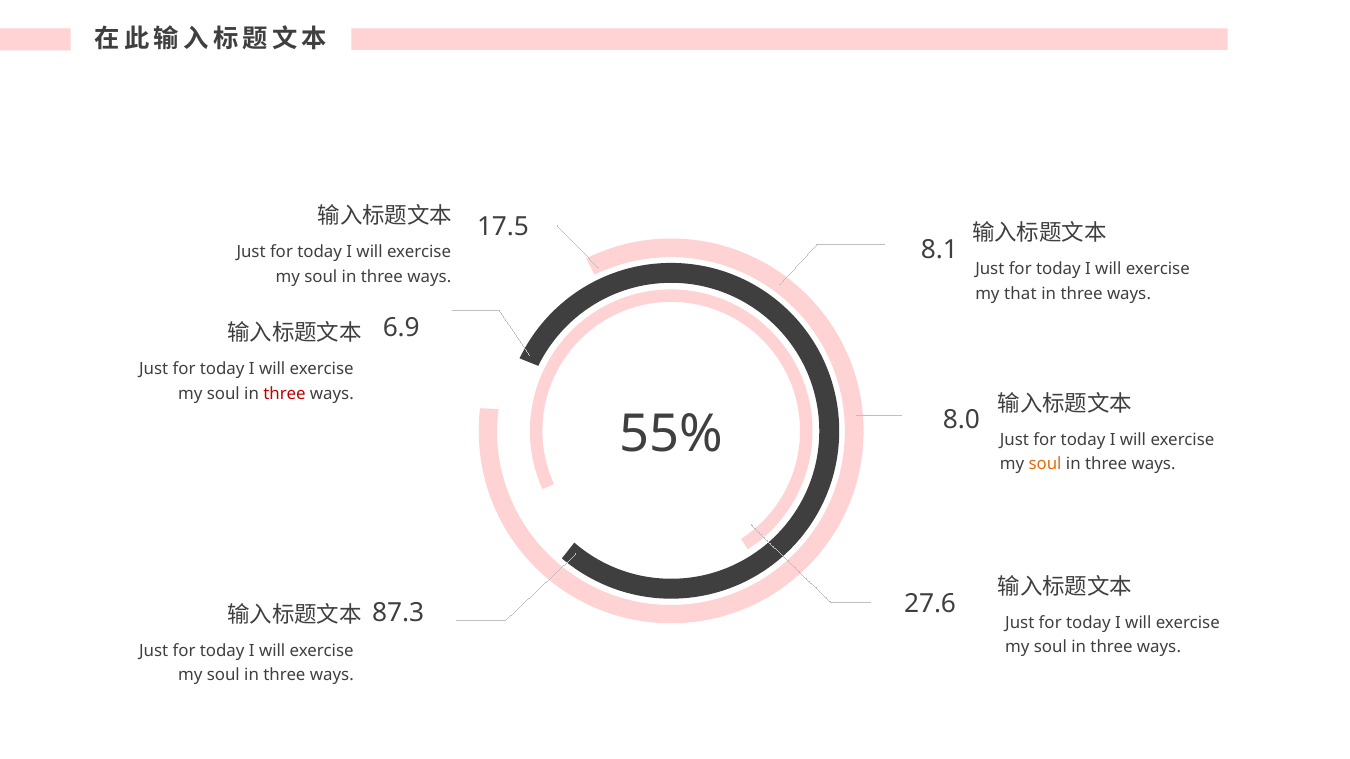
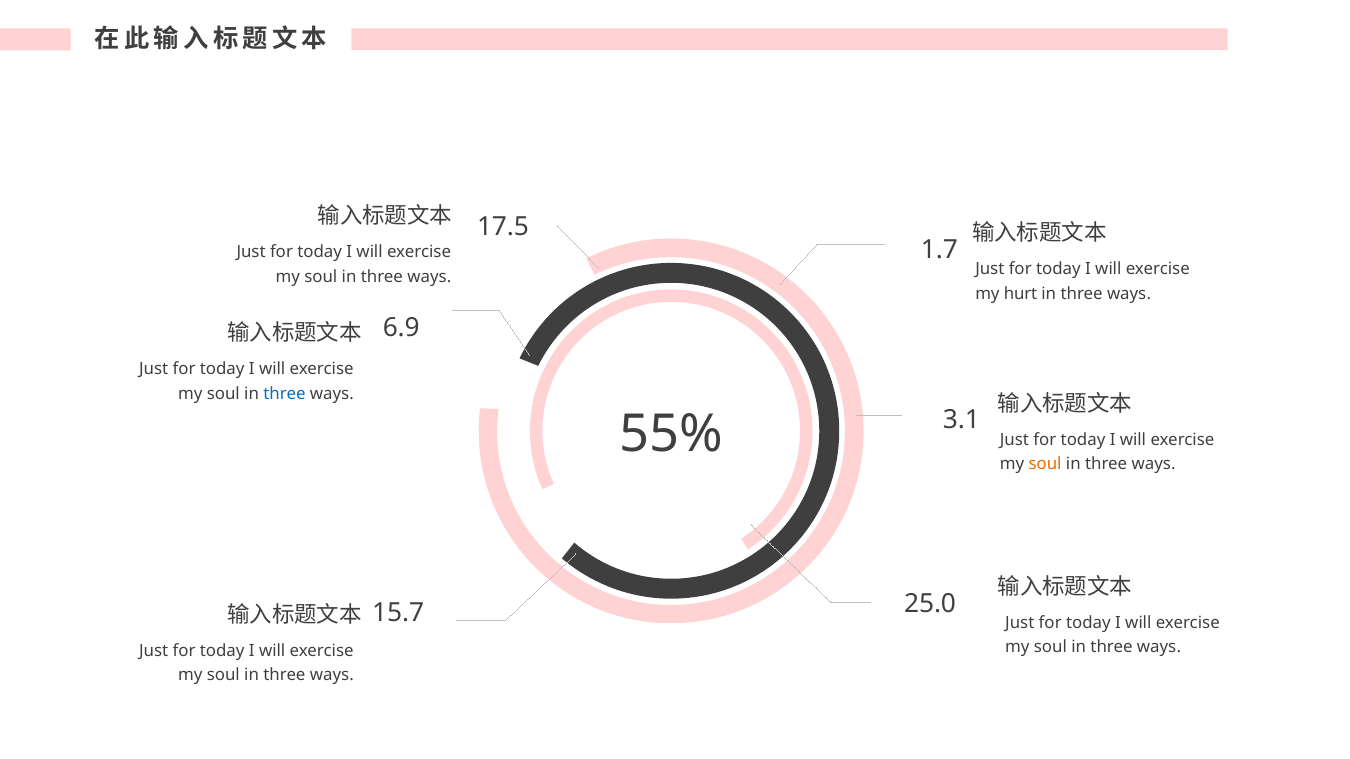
8.1: 8.1 -> 1.7 (939, 250)
that: that -> hurt (1021, 294)
three colour: red -> blue (285, 394)
8.0: 8.0 -> 3.1 (961, 420)
27.6: 27.6 -> 25.0 (930, 604)
87.3: 87.3 -> 15.7 (398, 613)
